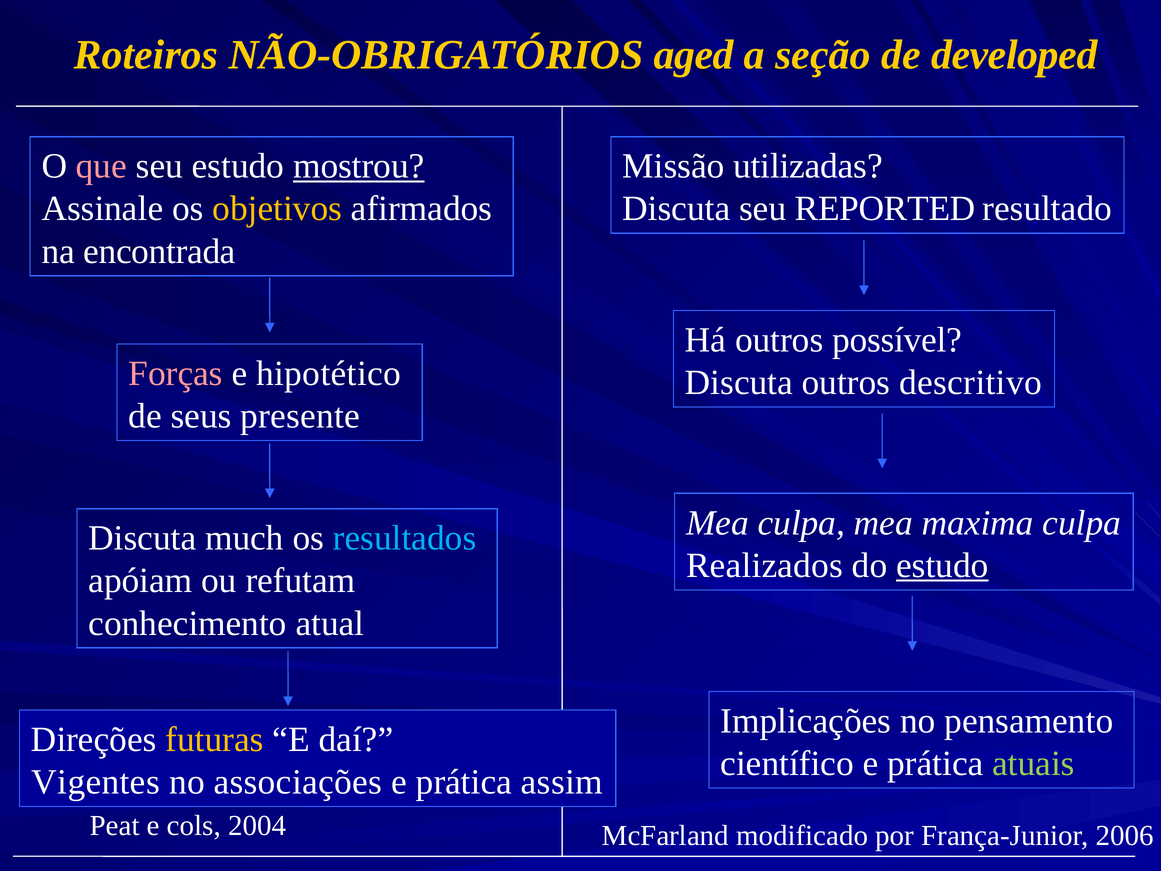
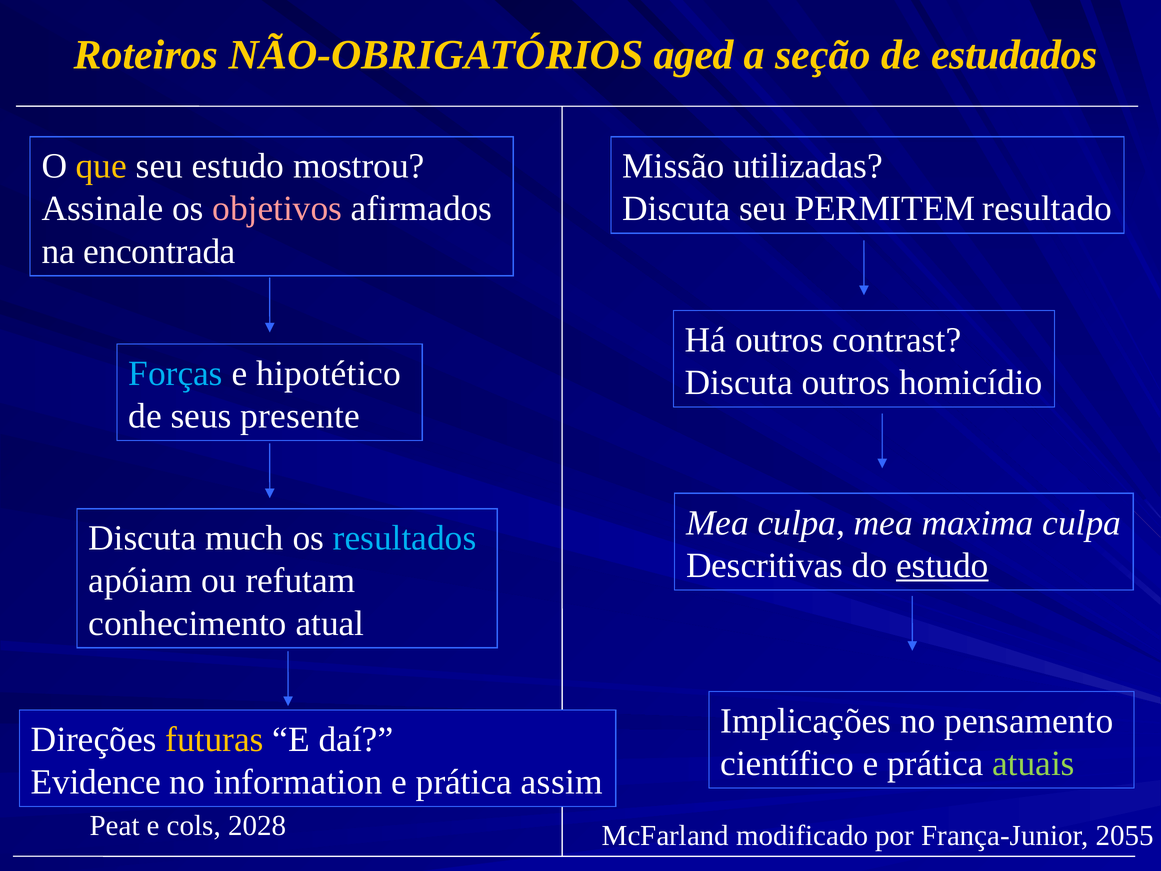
developed: developed -> estudados (1014, 55)
que colour: pink -> yellow (101, 166)
mostrou underline: present -> none (359, 166)
objetivos colour: yellow -> pink (277, 209)
REPORTED: REPORTED -> PERMITEM (885, 209)
possível: possível -> contrast (897, 340)
Forças colour: pink -> light blue (176, 373)
descritivo: descritivo -> homicídio (971, 382)
Realizados: Realizados -> Descritivas (765, 565)
Vigentes: Vigentes -> Evidence (96, 782)
associações: associações -> information (298, 782)
2004: 2004 -> 2028 (257, 825)
2006: 2006 -> 2055 (1125, 835)
